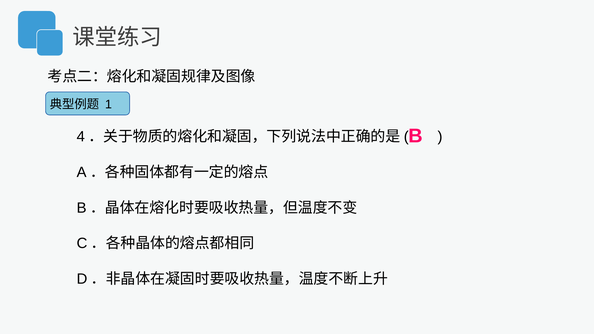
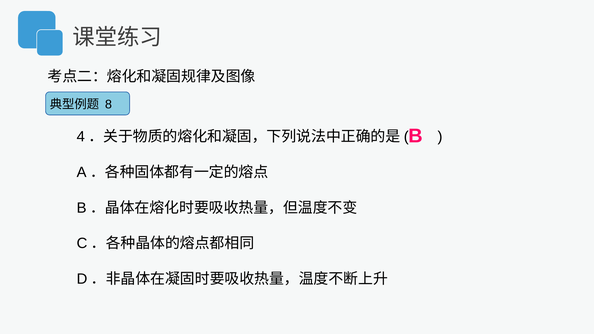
1: 1 -> 8 (108, 104)
